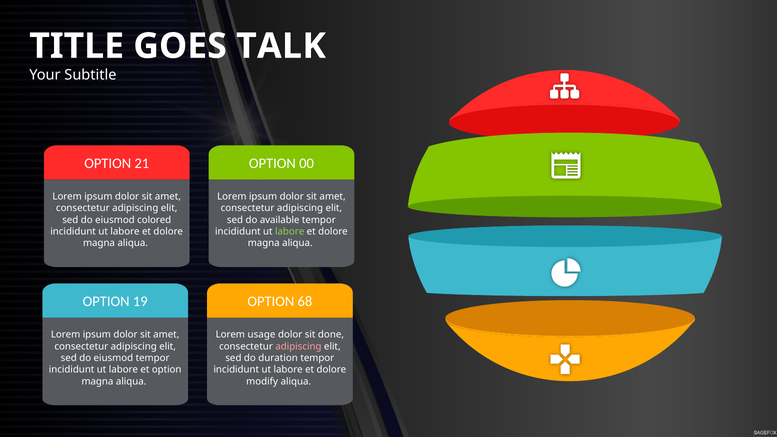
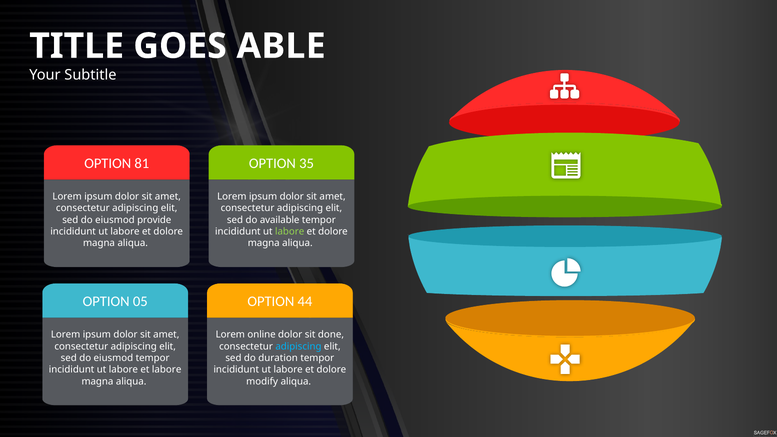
TALK: TALK -> ABLE (281, 46)
21: 21 -> 81 (142, 164)
00: 00 -> 35 (307, 164)
colored: colored -> provide (154, 220)
19: 19 -> 05 (140, 302)
68: 68 -> 44 (305, 302)
usage: usage -> online (262, 335)
adipiscing colour: pink -> light blue (298, 346)
et option: option -> labore (167, 370)
